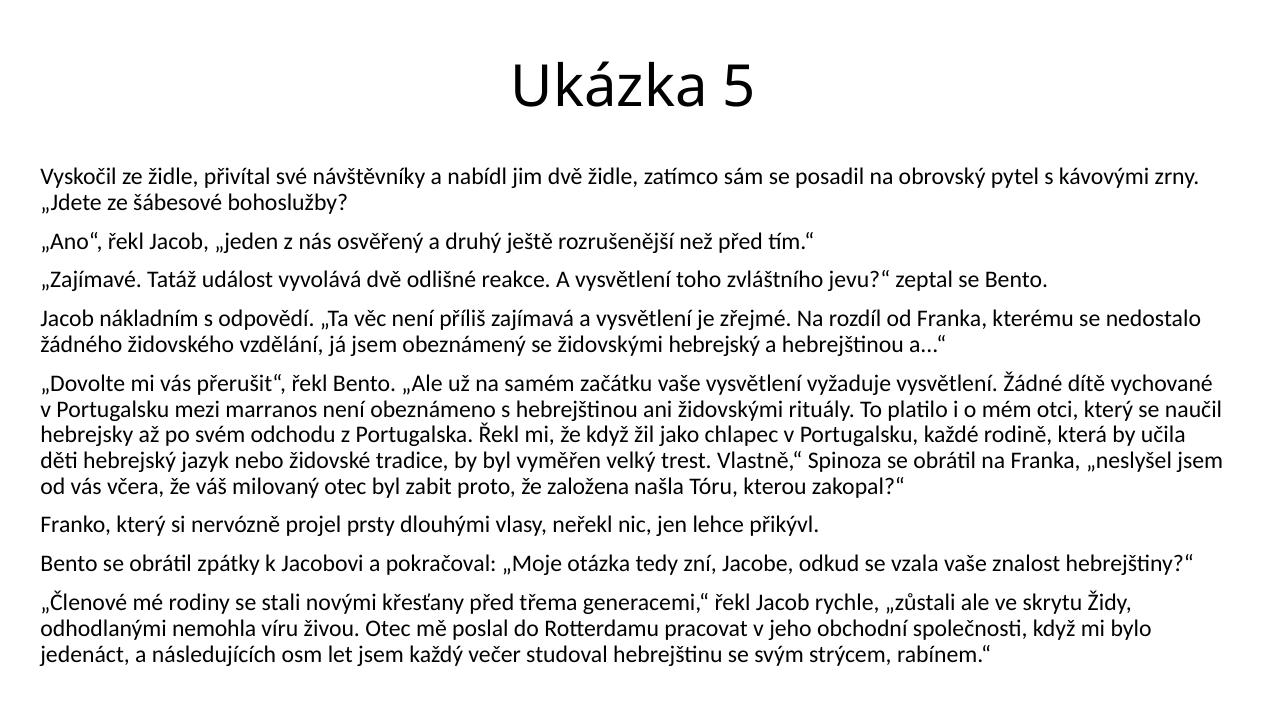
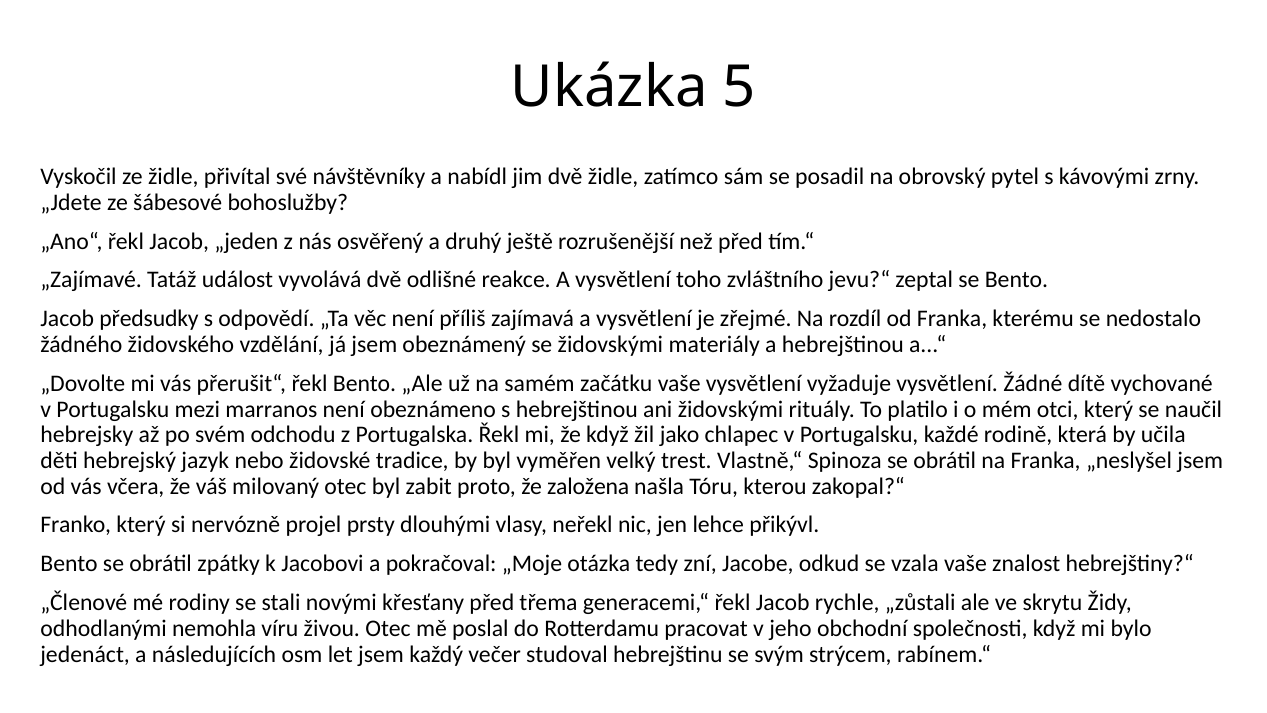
nákladním: nákladním -> předsudky (149, 319)
židovskými hebrejský: hebrejský -> materiály (714, 344)
